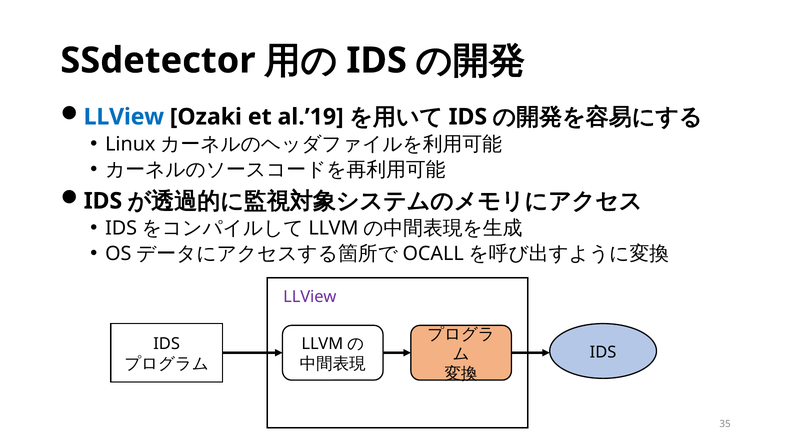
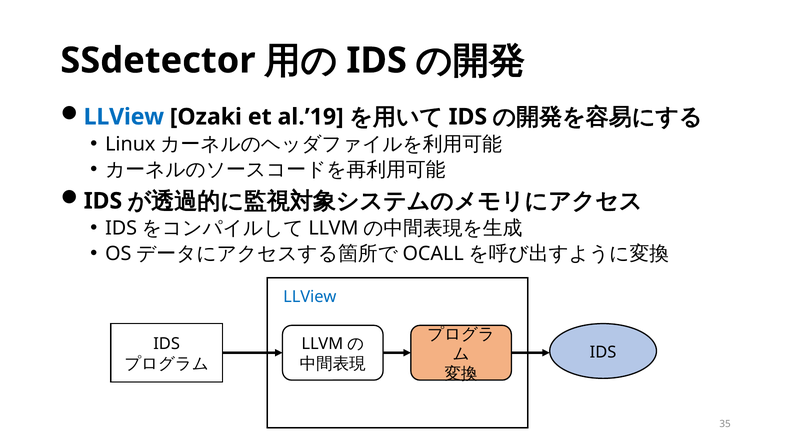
LLView colour: purple -> blue (310, 297)
